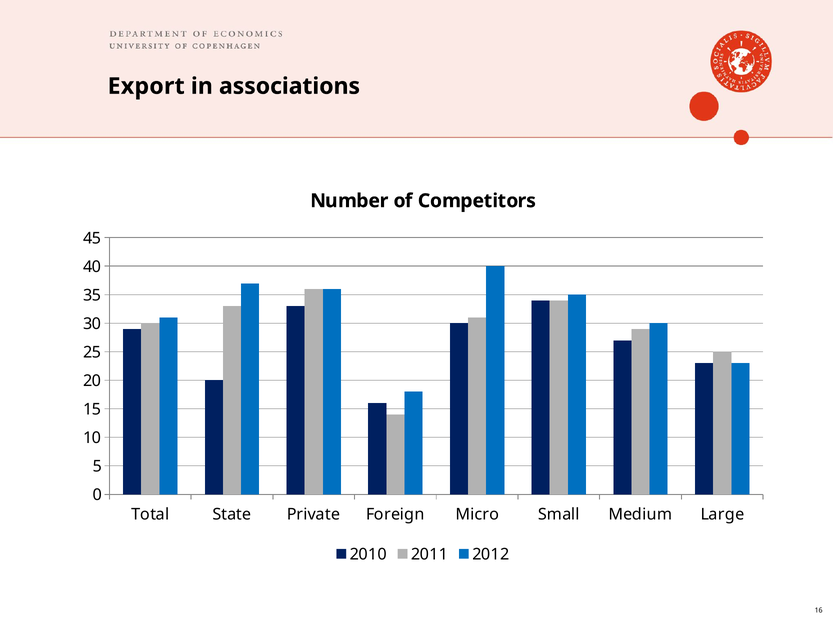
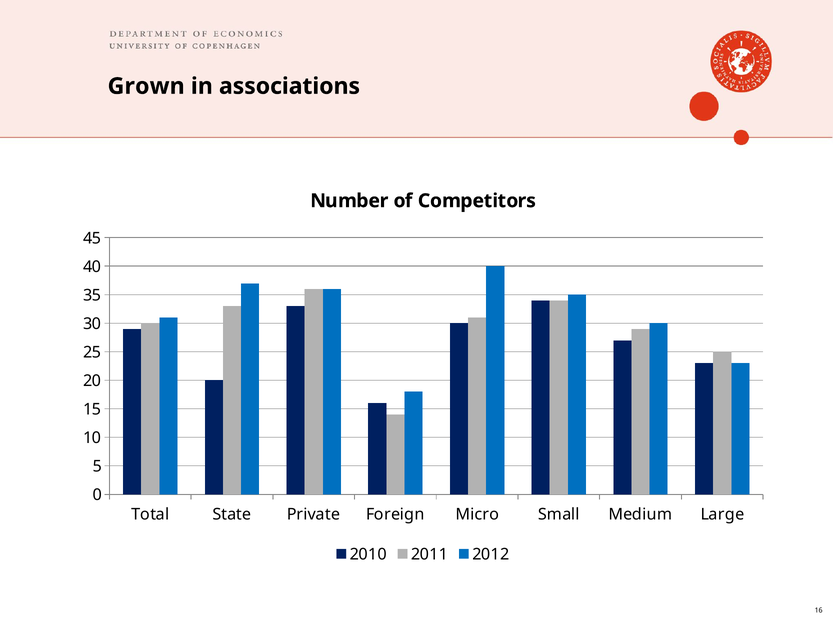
Export: Export -> Grown (146, 86)
